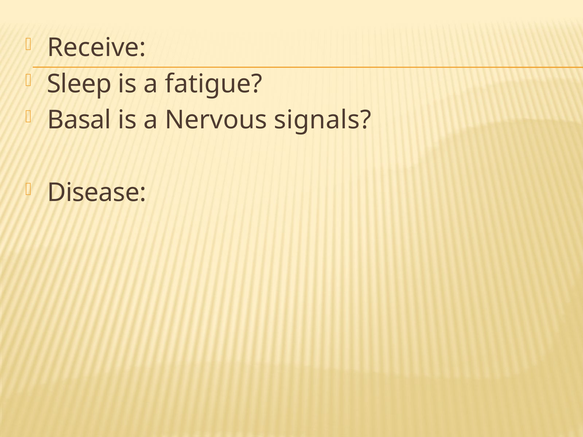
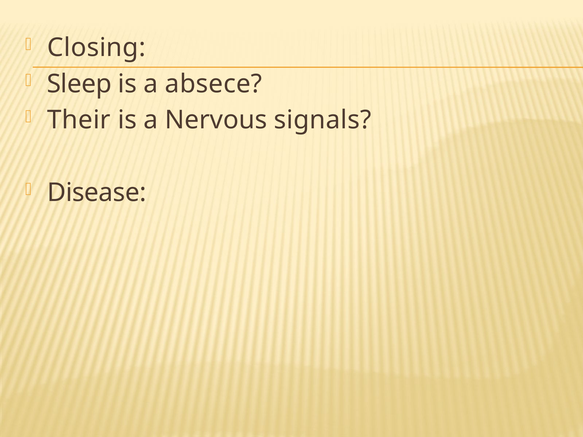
Receive: Receive -> Closing (96, 48)
fatigue: fatigue -> absece (214, 84)
Basal: Basal -> Their (79, 120)
